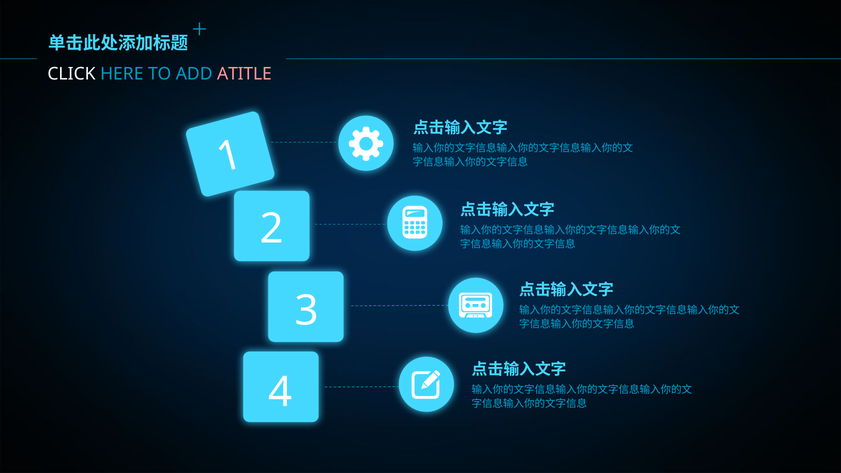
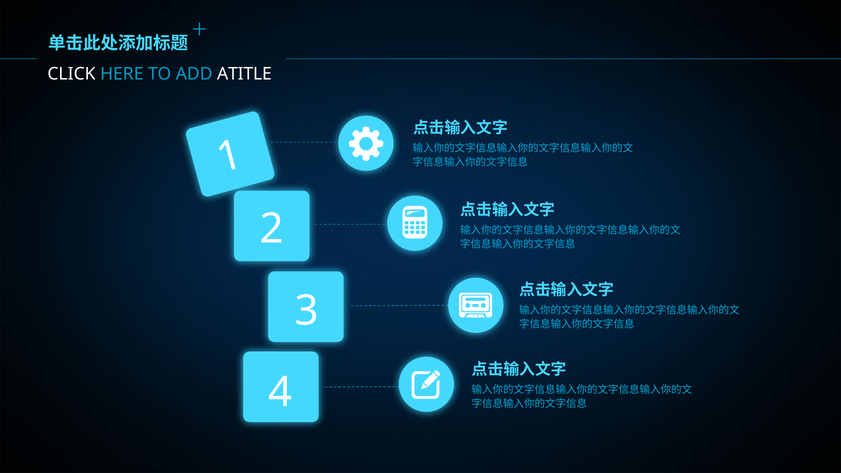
ATITLE colour: pink -> white (244, 74)
